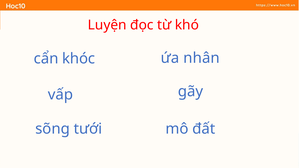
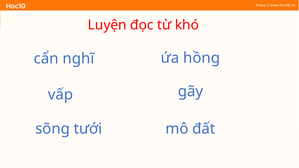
nhân: nhân -> hồng (202, 58)
khóc: khóc -> nghĩ (78, 59)
